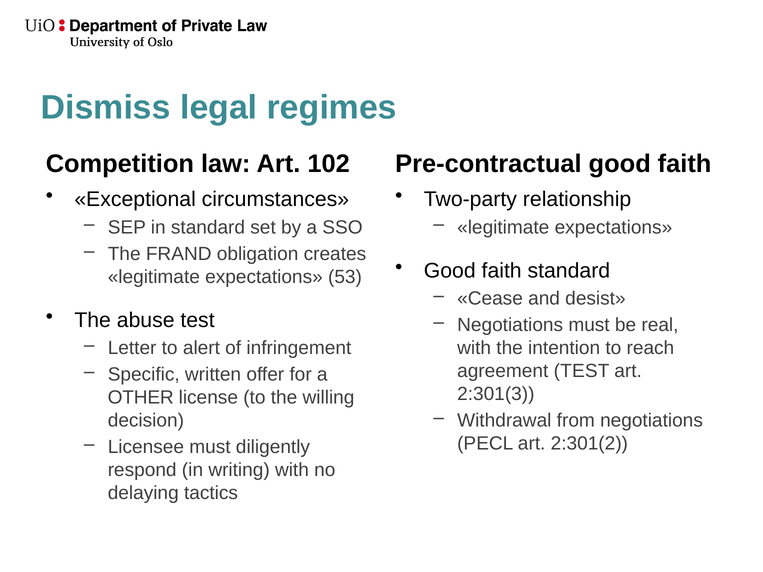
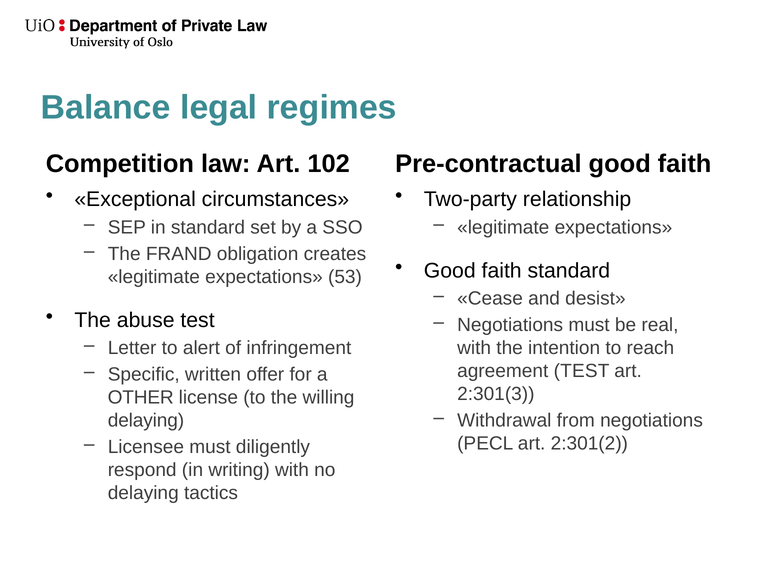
Dismiss: Dismiss -> Balance (106, 108)
decision: decision -> delaying (146, 421)
